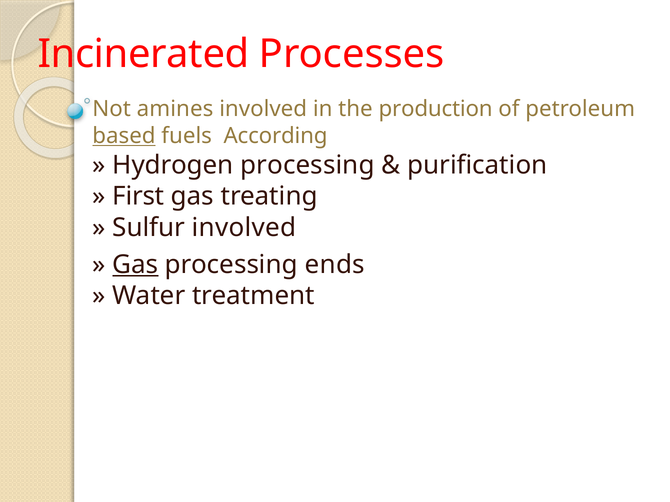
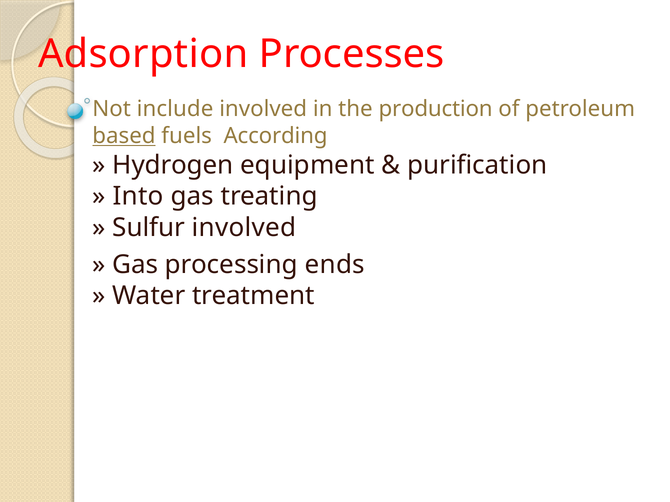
Incinerated: Incinerated -> Adsorption (143, 54)
amines: amines -> include (175, 109)
Hydrogen processing: processing -> equipment (307, 165)
First: First -> Into (138, 197)
Gas underline: present -> none (135, 265)
